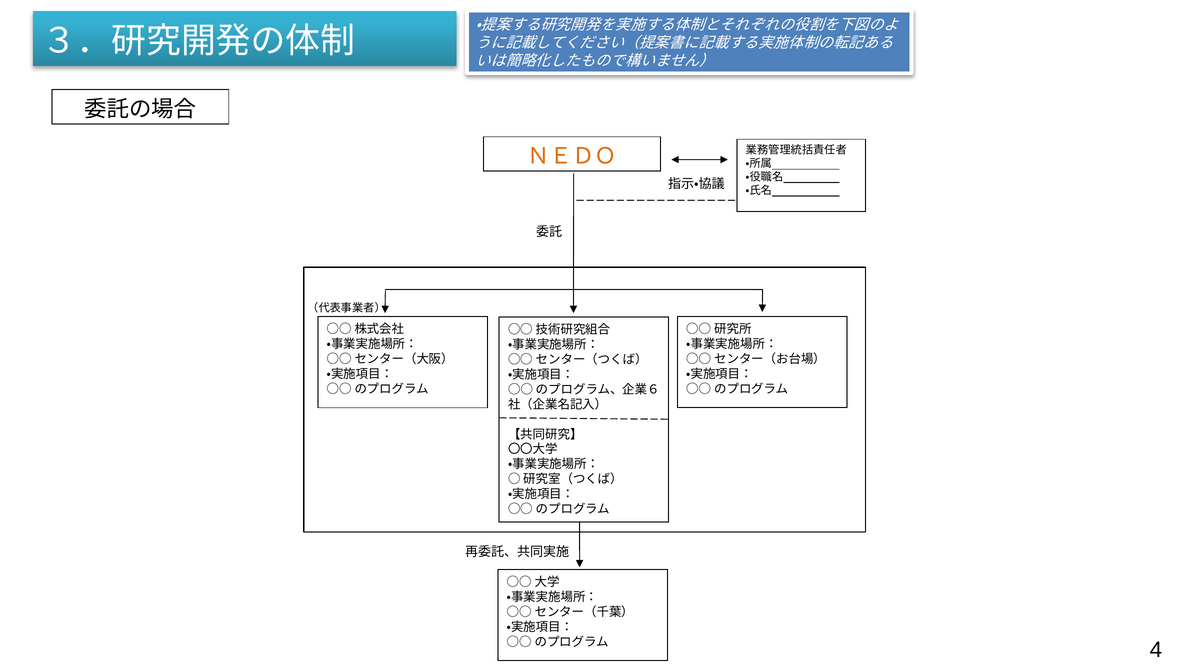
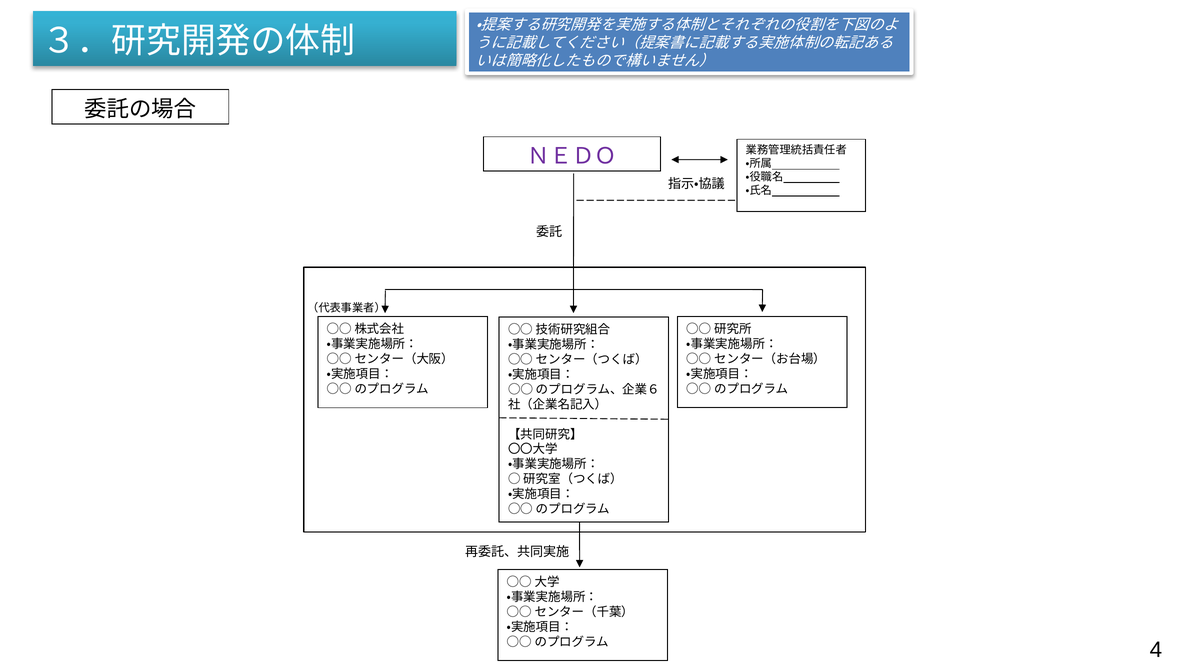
ＮＥＤＯ colour: orange -> purple (572, 156)
